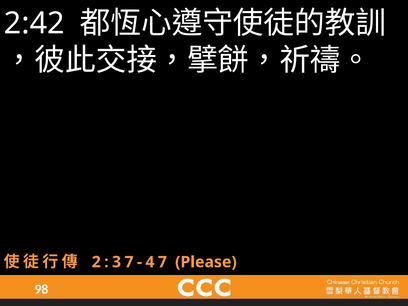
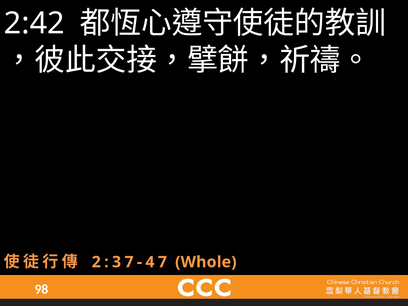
Please: Please -> Whole (206, 262)
